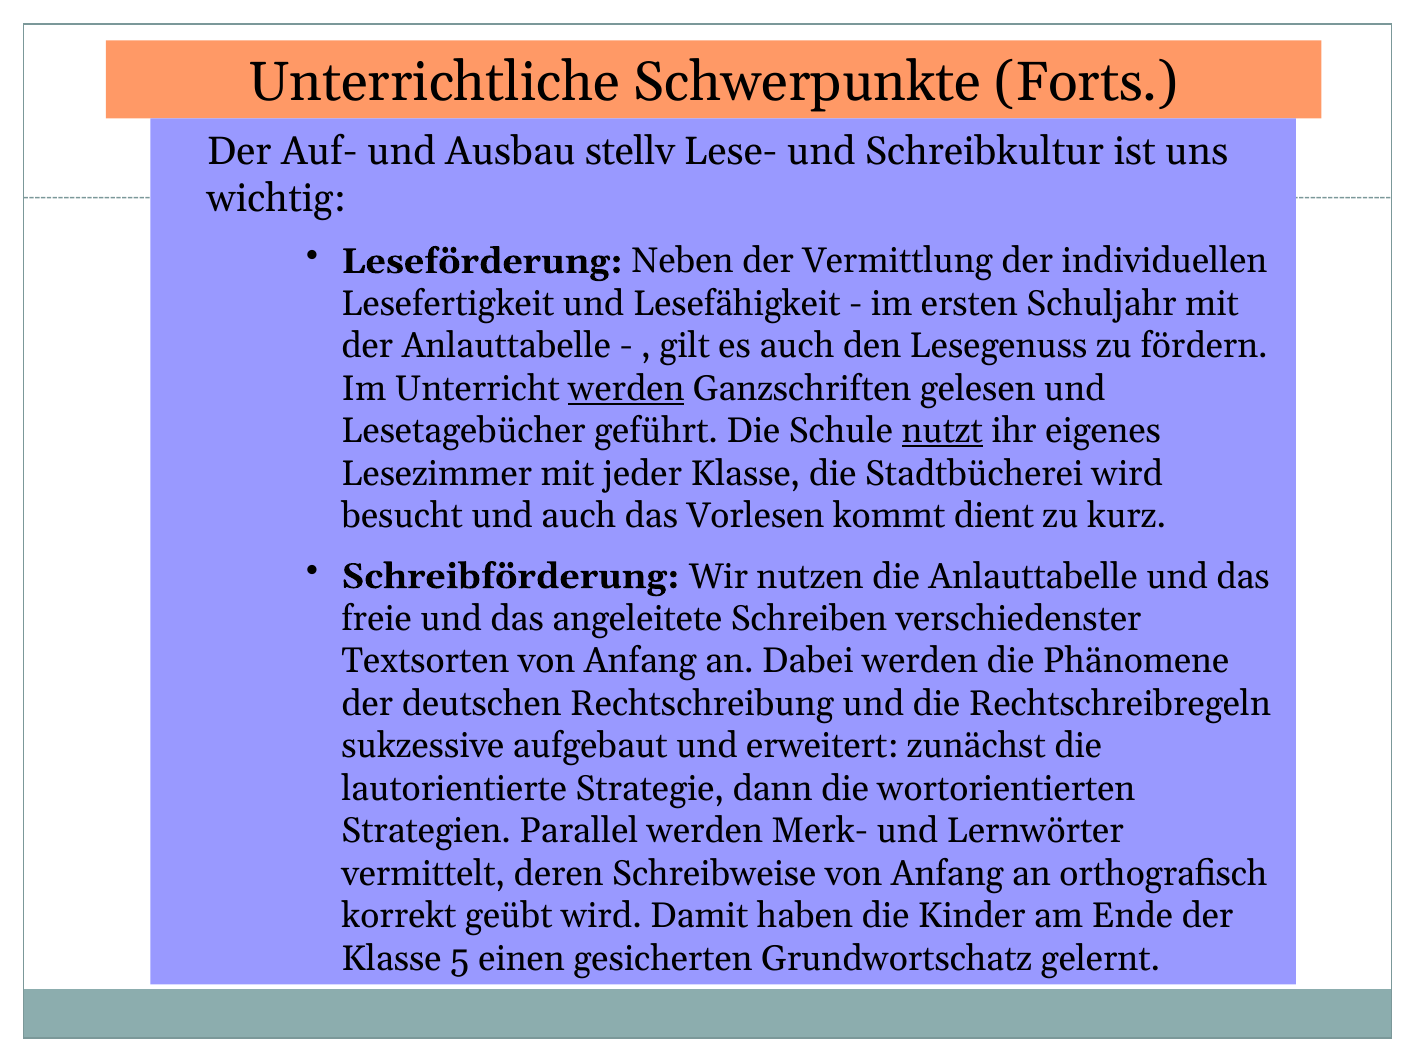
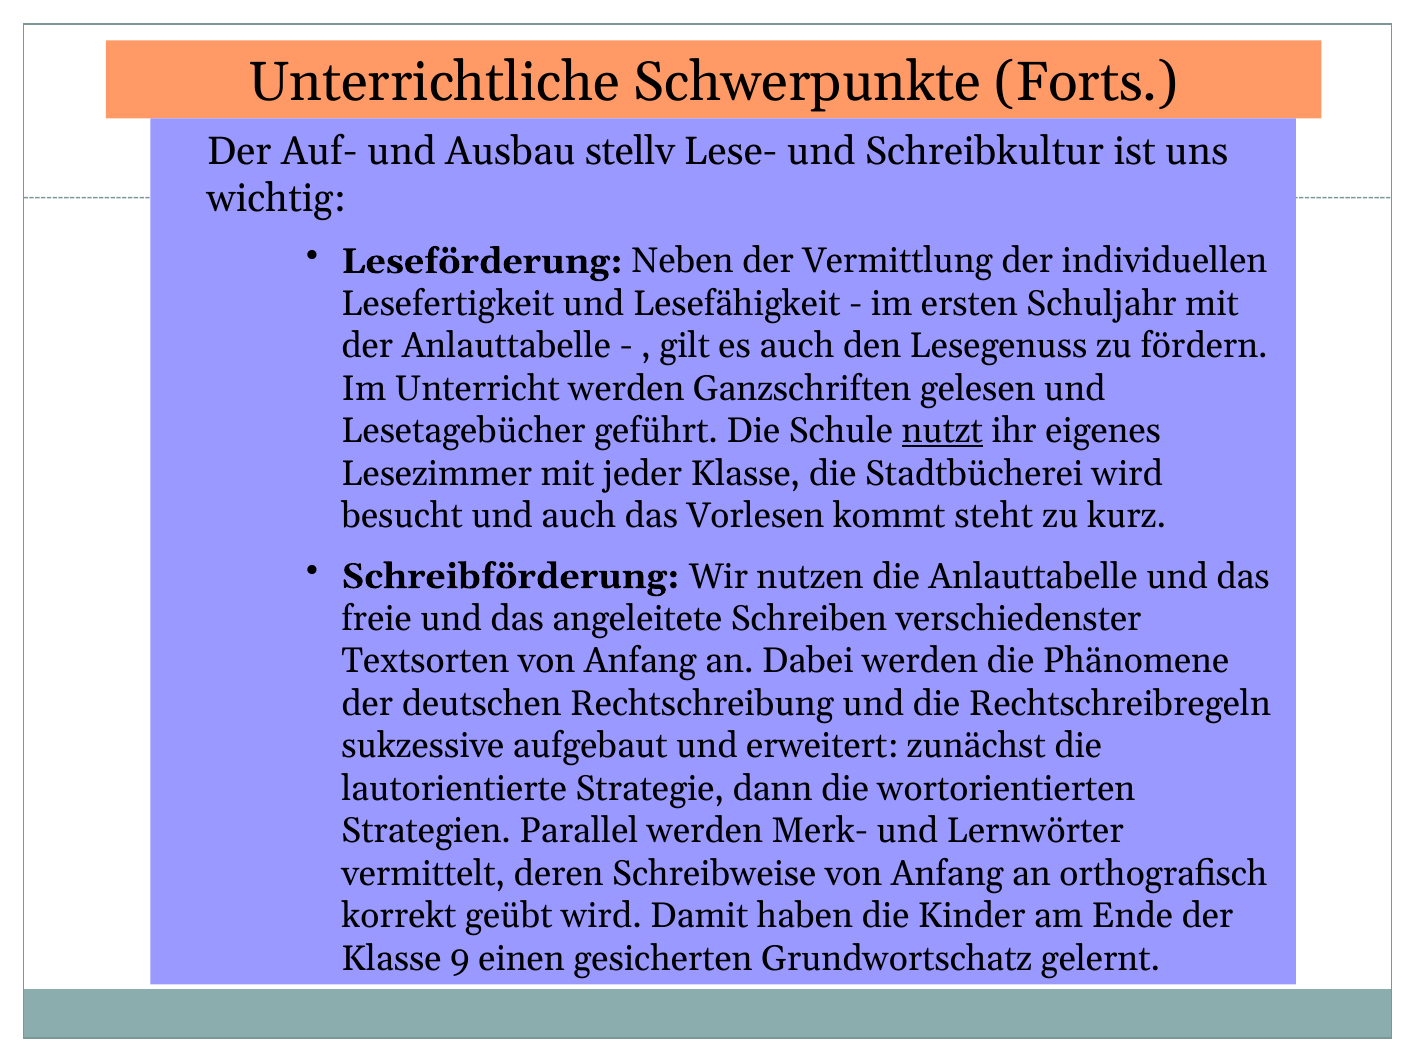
werden underline: present -> none (626, 389)
dient: dient -> steht (994, 516)
5: 5 -> 9 (460, 959)
